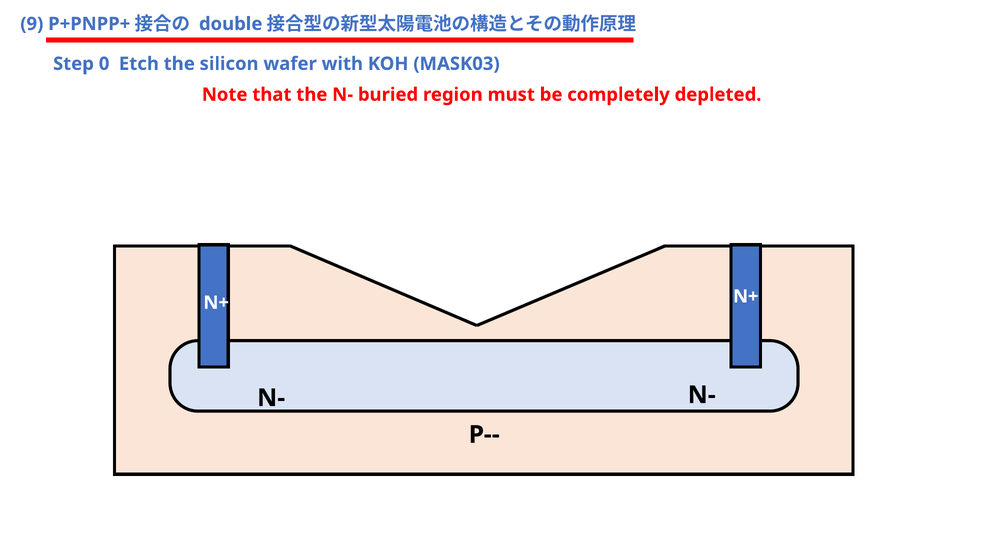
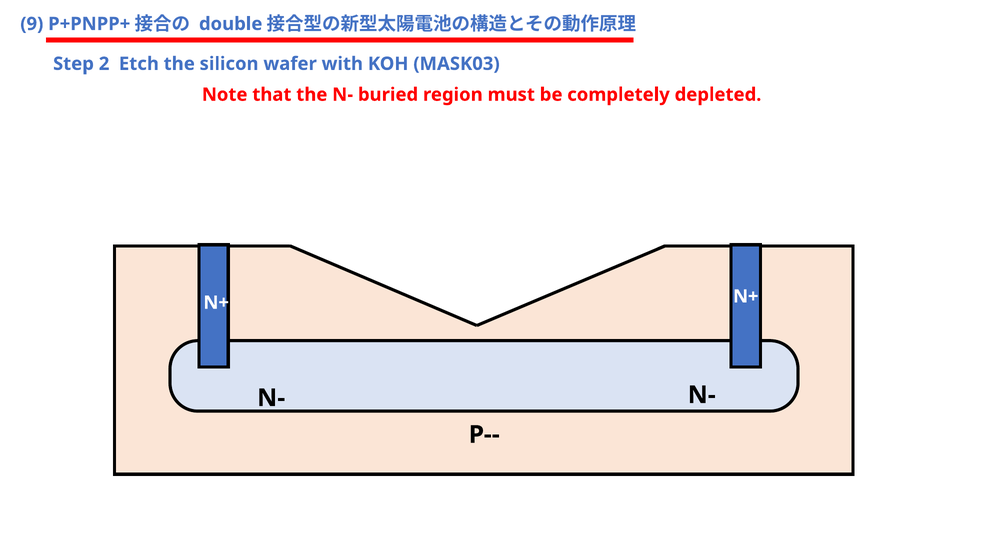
0: 0 -> 2 (104, 64)
